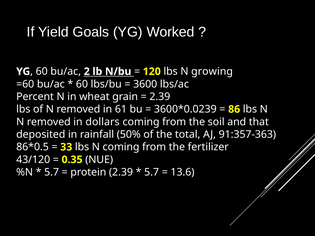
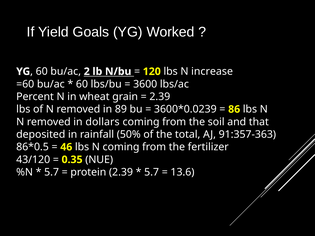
growing: growing -> increase (212, 72)
61: 61 -> 89 (121, 109)
33: 33 -> 46 (66, 147)
